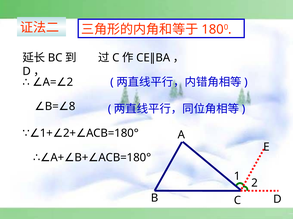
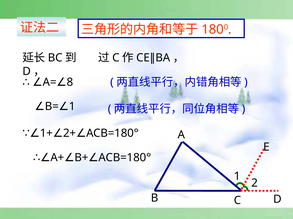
2: 2 -> 8 (70, 82)
8: 8 -> 1 (72, 107)
